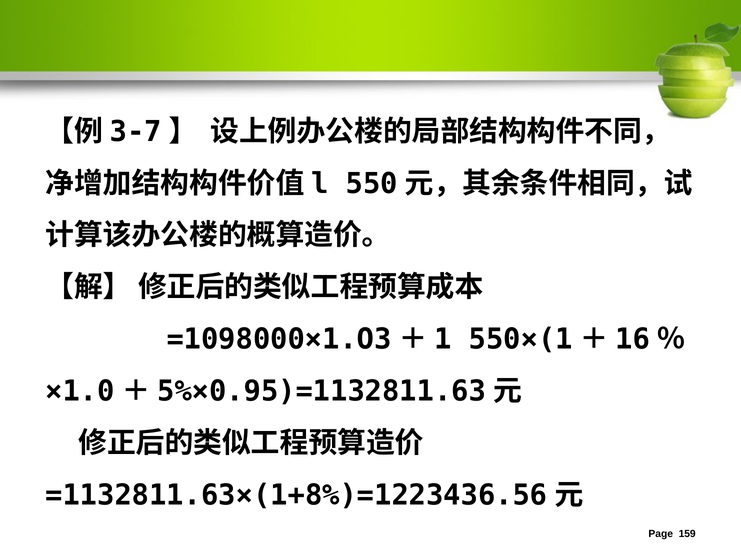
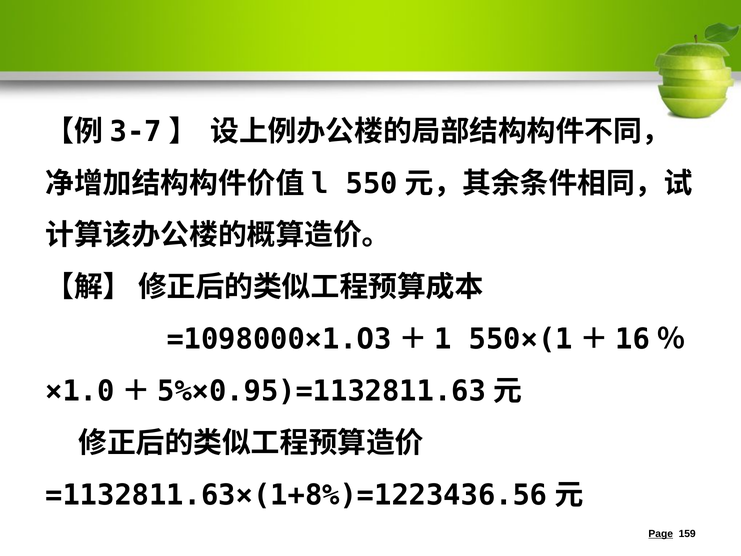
Page underline: none -> present (661, 534)
